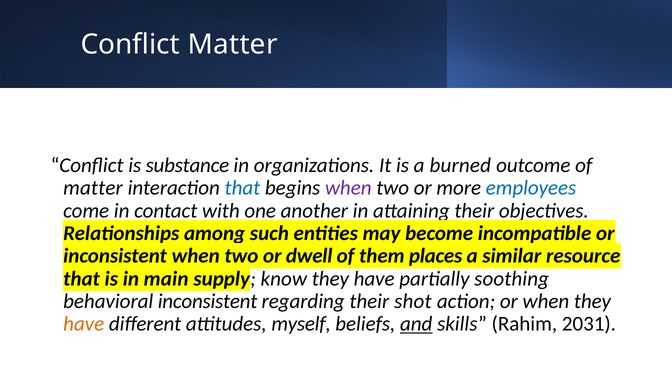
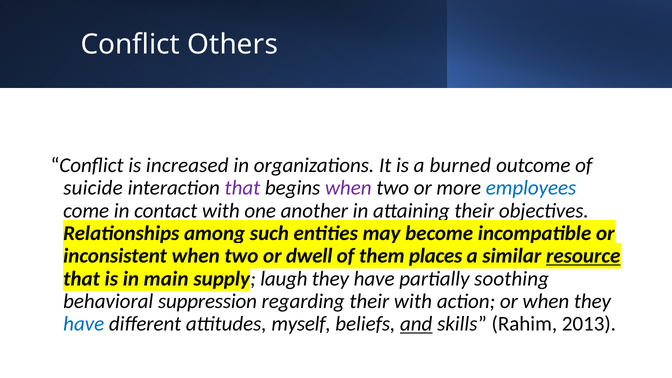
Conflict Matter: Matter -> Others (233, 45)
substance: substance -> increased (187, 165)
matter: matter -> suicide (93, 188)
that colour: blue -> purple (242, 188)
resource underline: none -> present (583, 256)
know: know -> laugh (284, 279)
behavioral inconsistent: inconsistent -> suppression (208, 301)
their shot: shot -> with (413, 301)
have colour: orange -> blue (84, 324)
2031: 2031 -> 2013 (589, 324)
